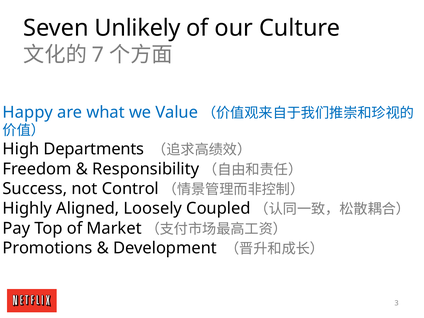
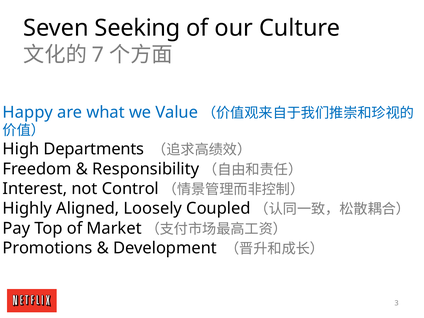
Unlikely: Unlikely -> Seeking (138, 28)
Success: Success -> Interest (35, 189)
